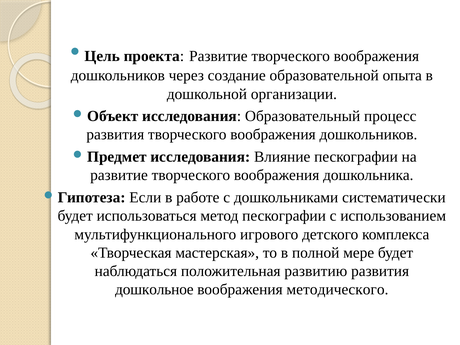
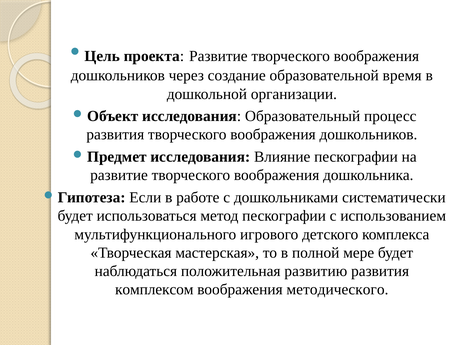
опыта: опыта -> время (402, 76)
дошкольное: дошкольное -> комплексом (154, 289)
